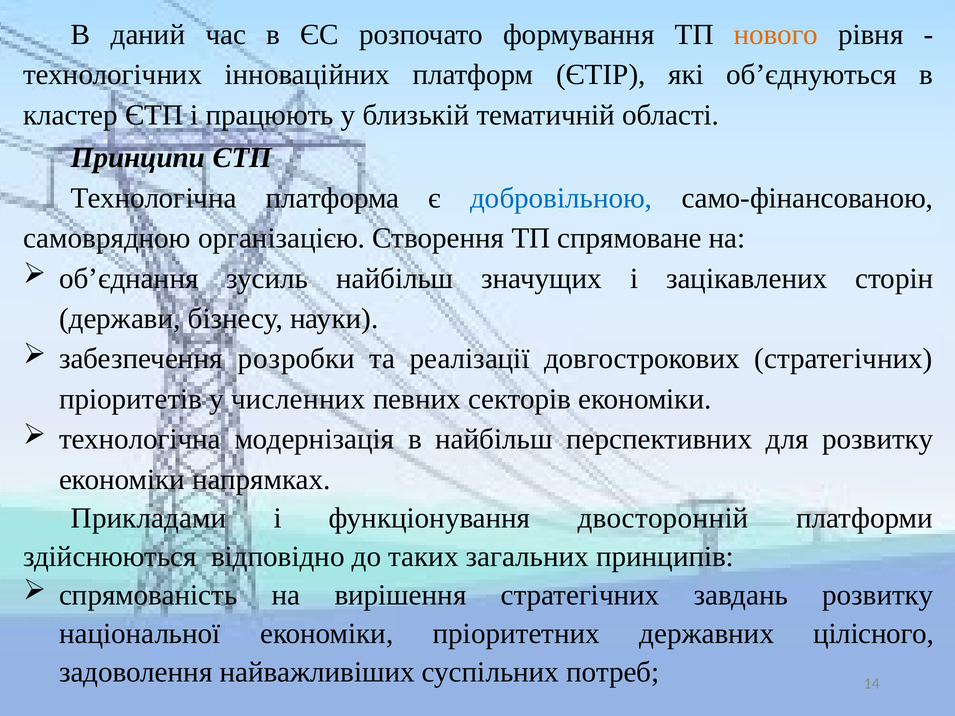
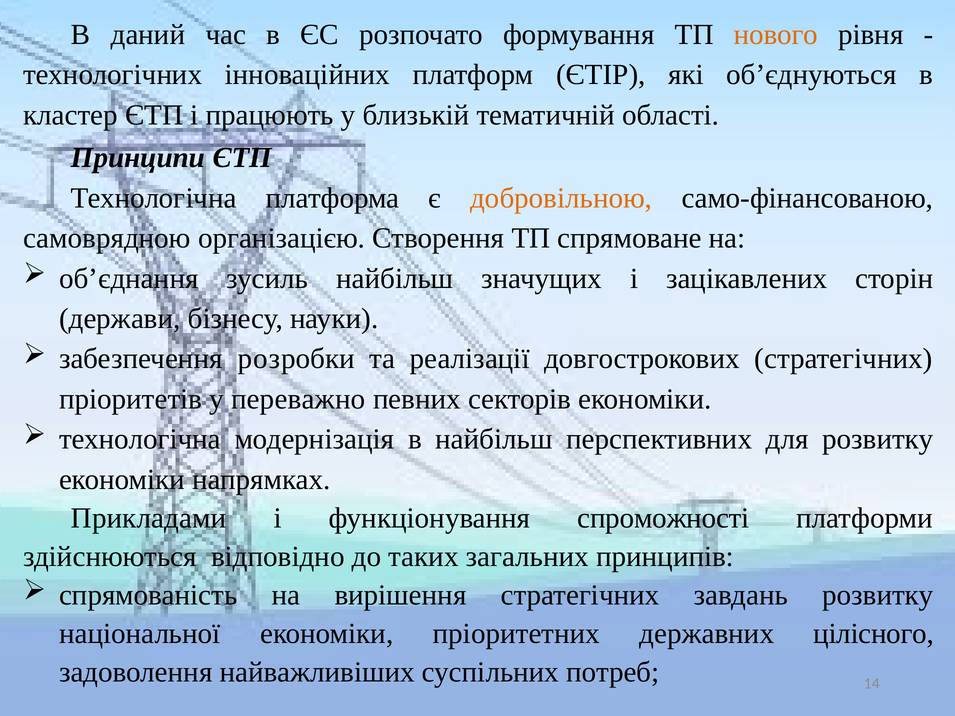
добровільною colour: blue -> orange (561, 198)
численних: численних -> переважно (298, 399)
двосторонній: двосторонній -> спроможності (663, 518)
